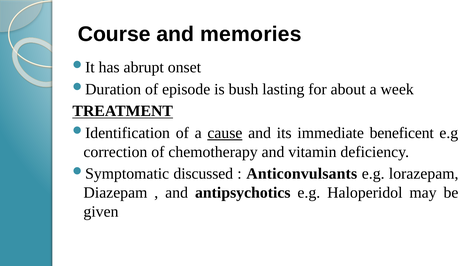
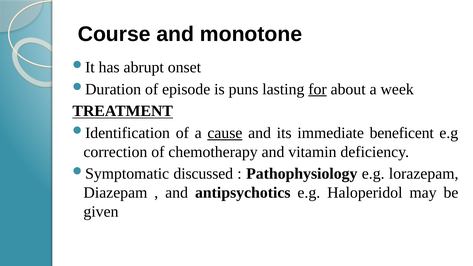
memories: memories -> monotone (251, 34)
bush: bush -> puns (244, 89)
for underline: none -> present (318, 89)
Anticonvulsants: Anticonvulsants -> Pathophysiology (302, 174)
